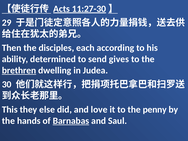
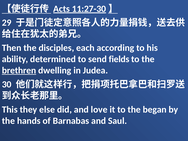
gives: gives -> fields (119, 59)
penny: penny -> began (155, 110)
Barnabas underline: present -> none (71, 121)
